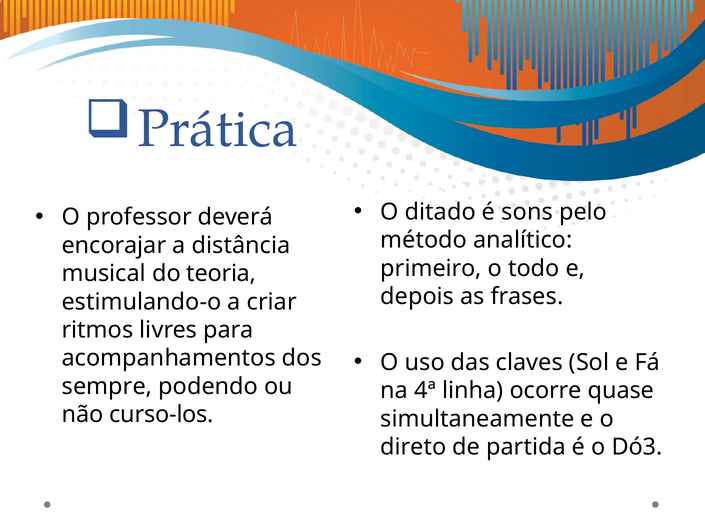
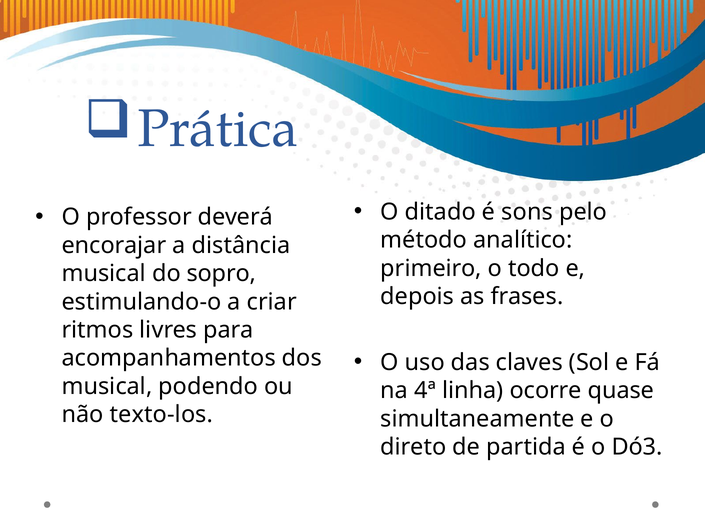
teoria: teoria -> sopro (221, 273)
sempre: sempre -> musical (107, 386)
curso-los: curso-los -> texto-los (161, 414)
